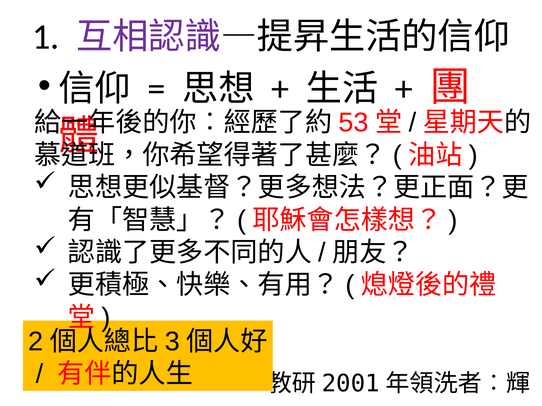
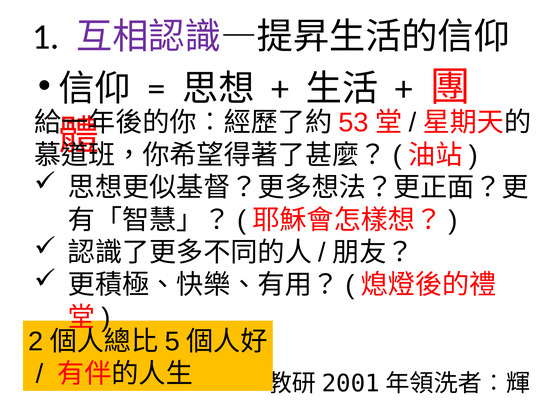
3: 3 -> 5 (172, 342)
